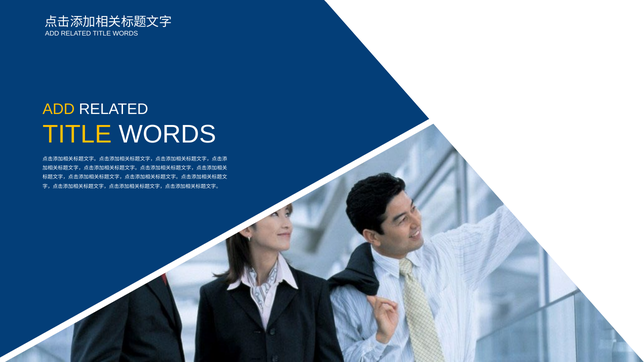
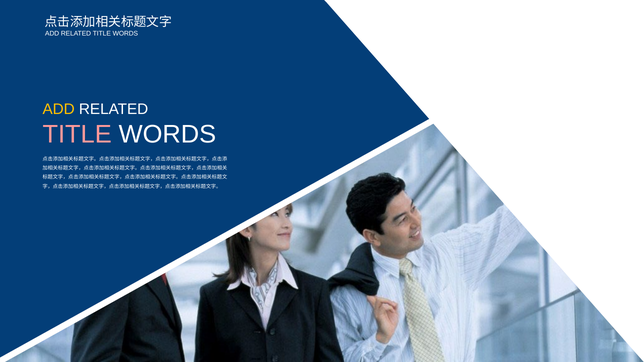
TITLE colour: yellow -> pink (77, 134)
